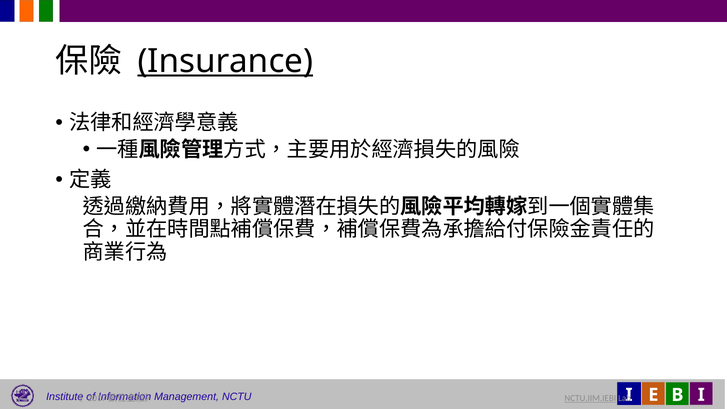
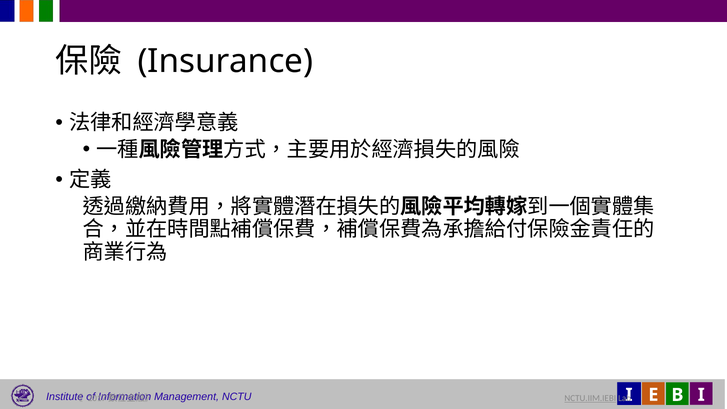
Insurance underline: present -> none (225, 61)
